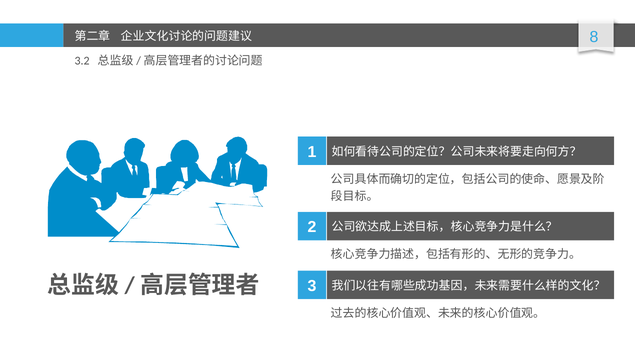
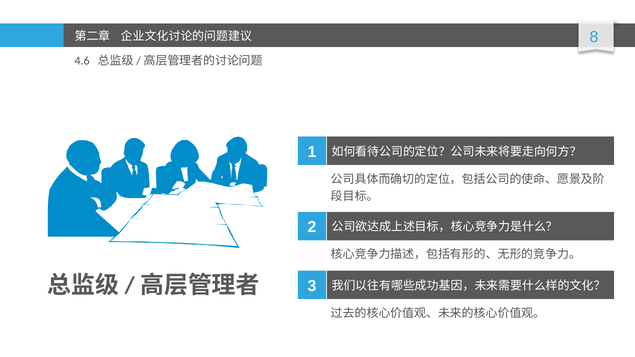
3.2: 3.2 -> 4.6 (82, 61)
